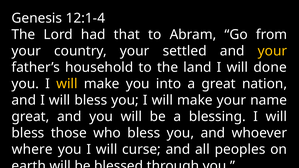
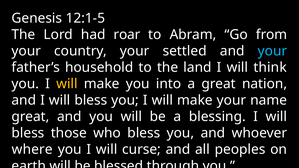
12:1-4: 12:1-4 -> 12:1-5 (85, 18)
that: that -> roar (127, 35)
your colour: yellow -> light blue (272, 51)
done: done -> think (270, 67)
